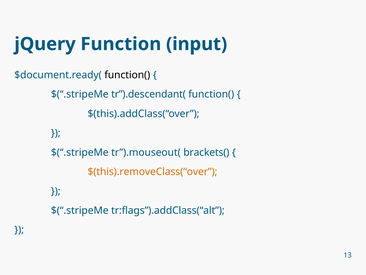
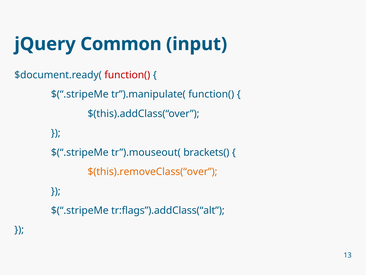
Function: Function -> Common (121, 44)
function( colour: black -> red (127, 75)
tr”).descendant(: tr”).descendant( -> tr”).manipulate( (148, 94)
